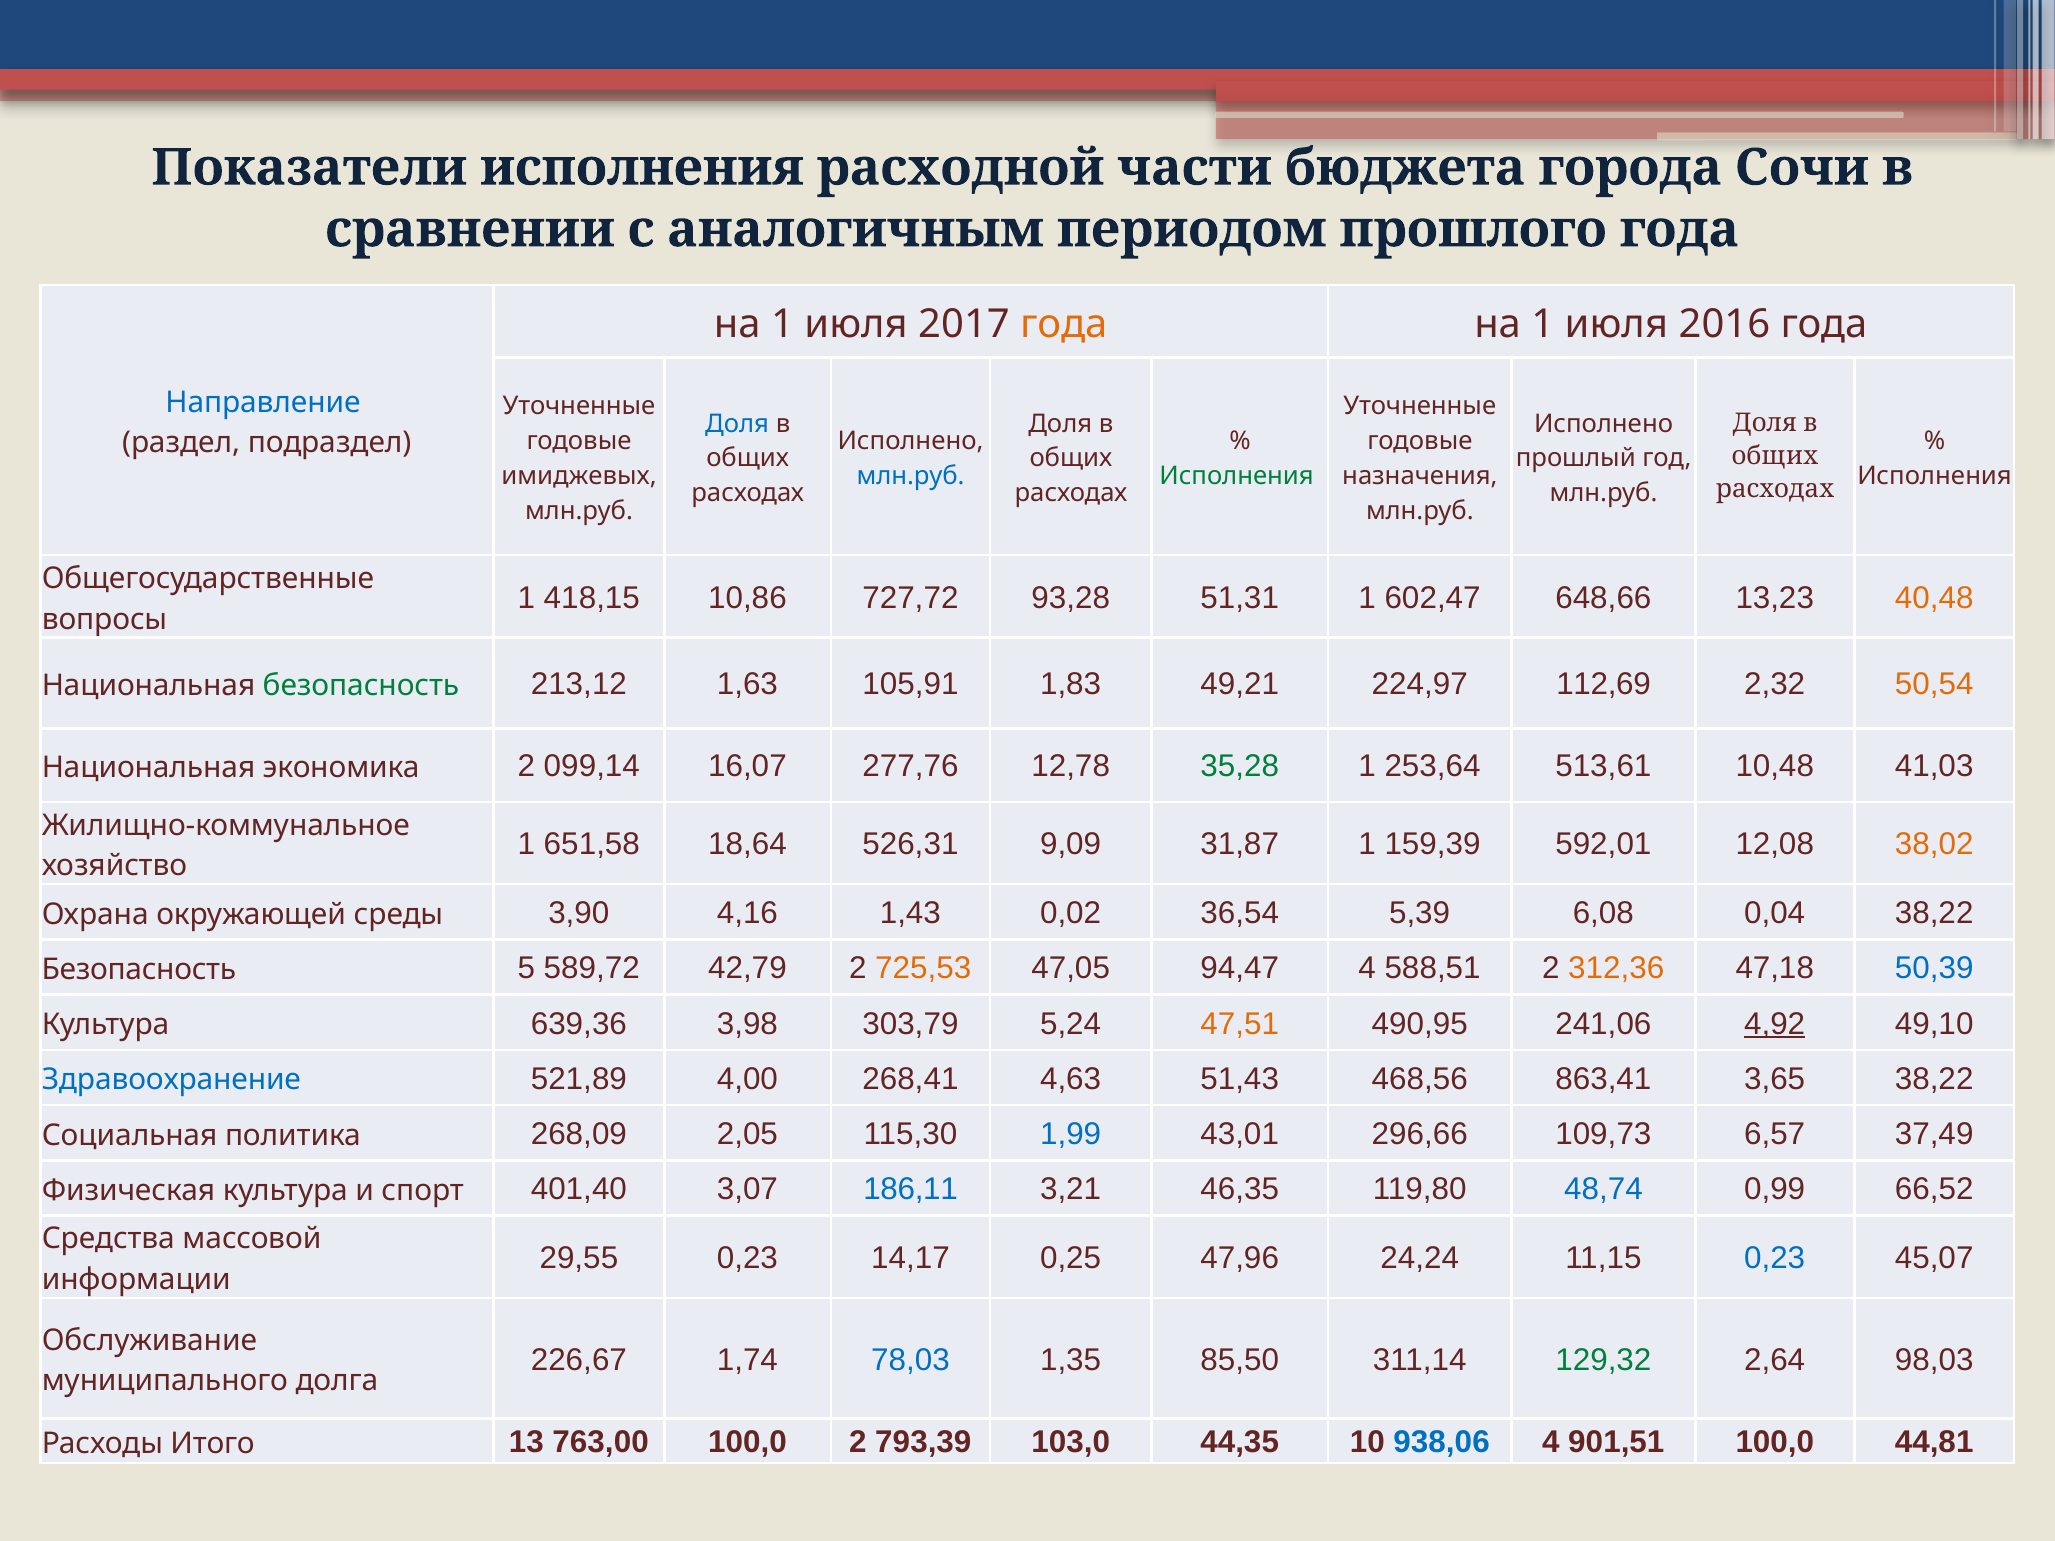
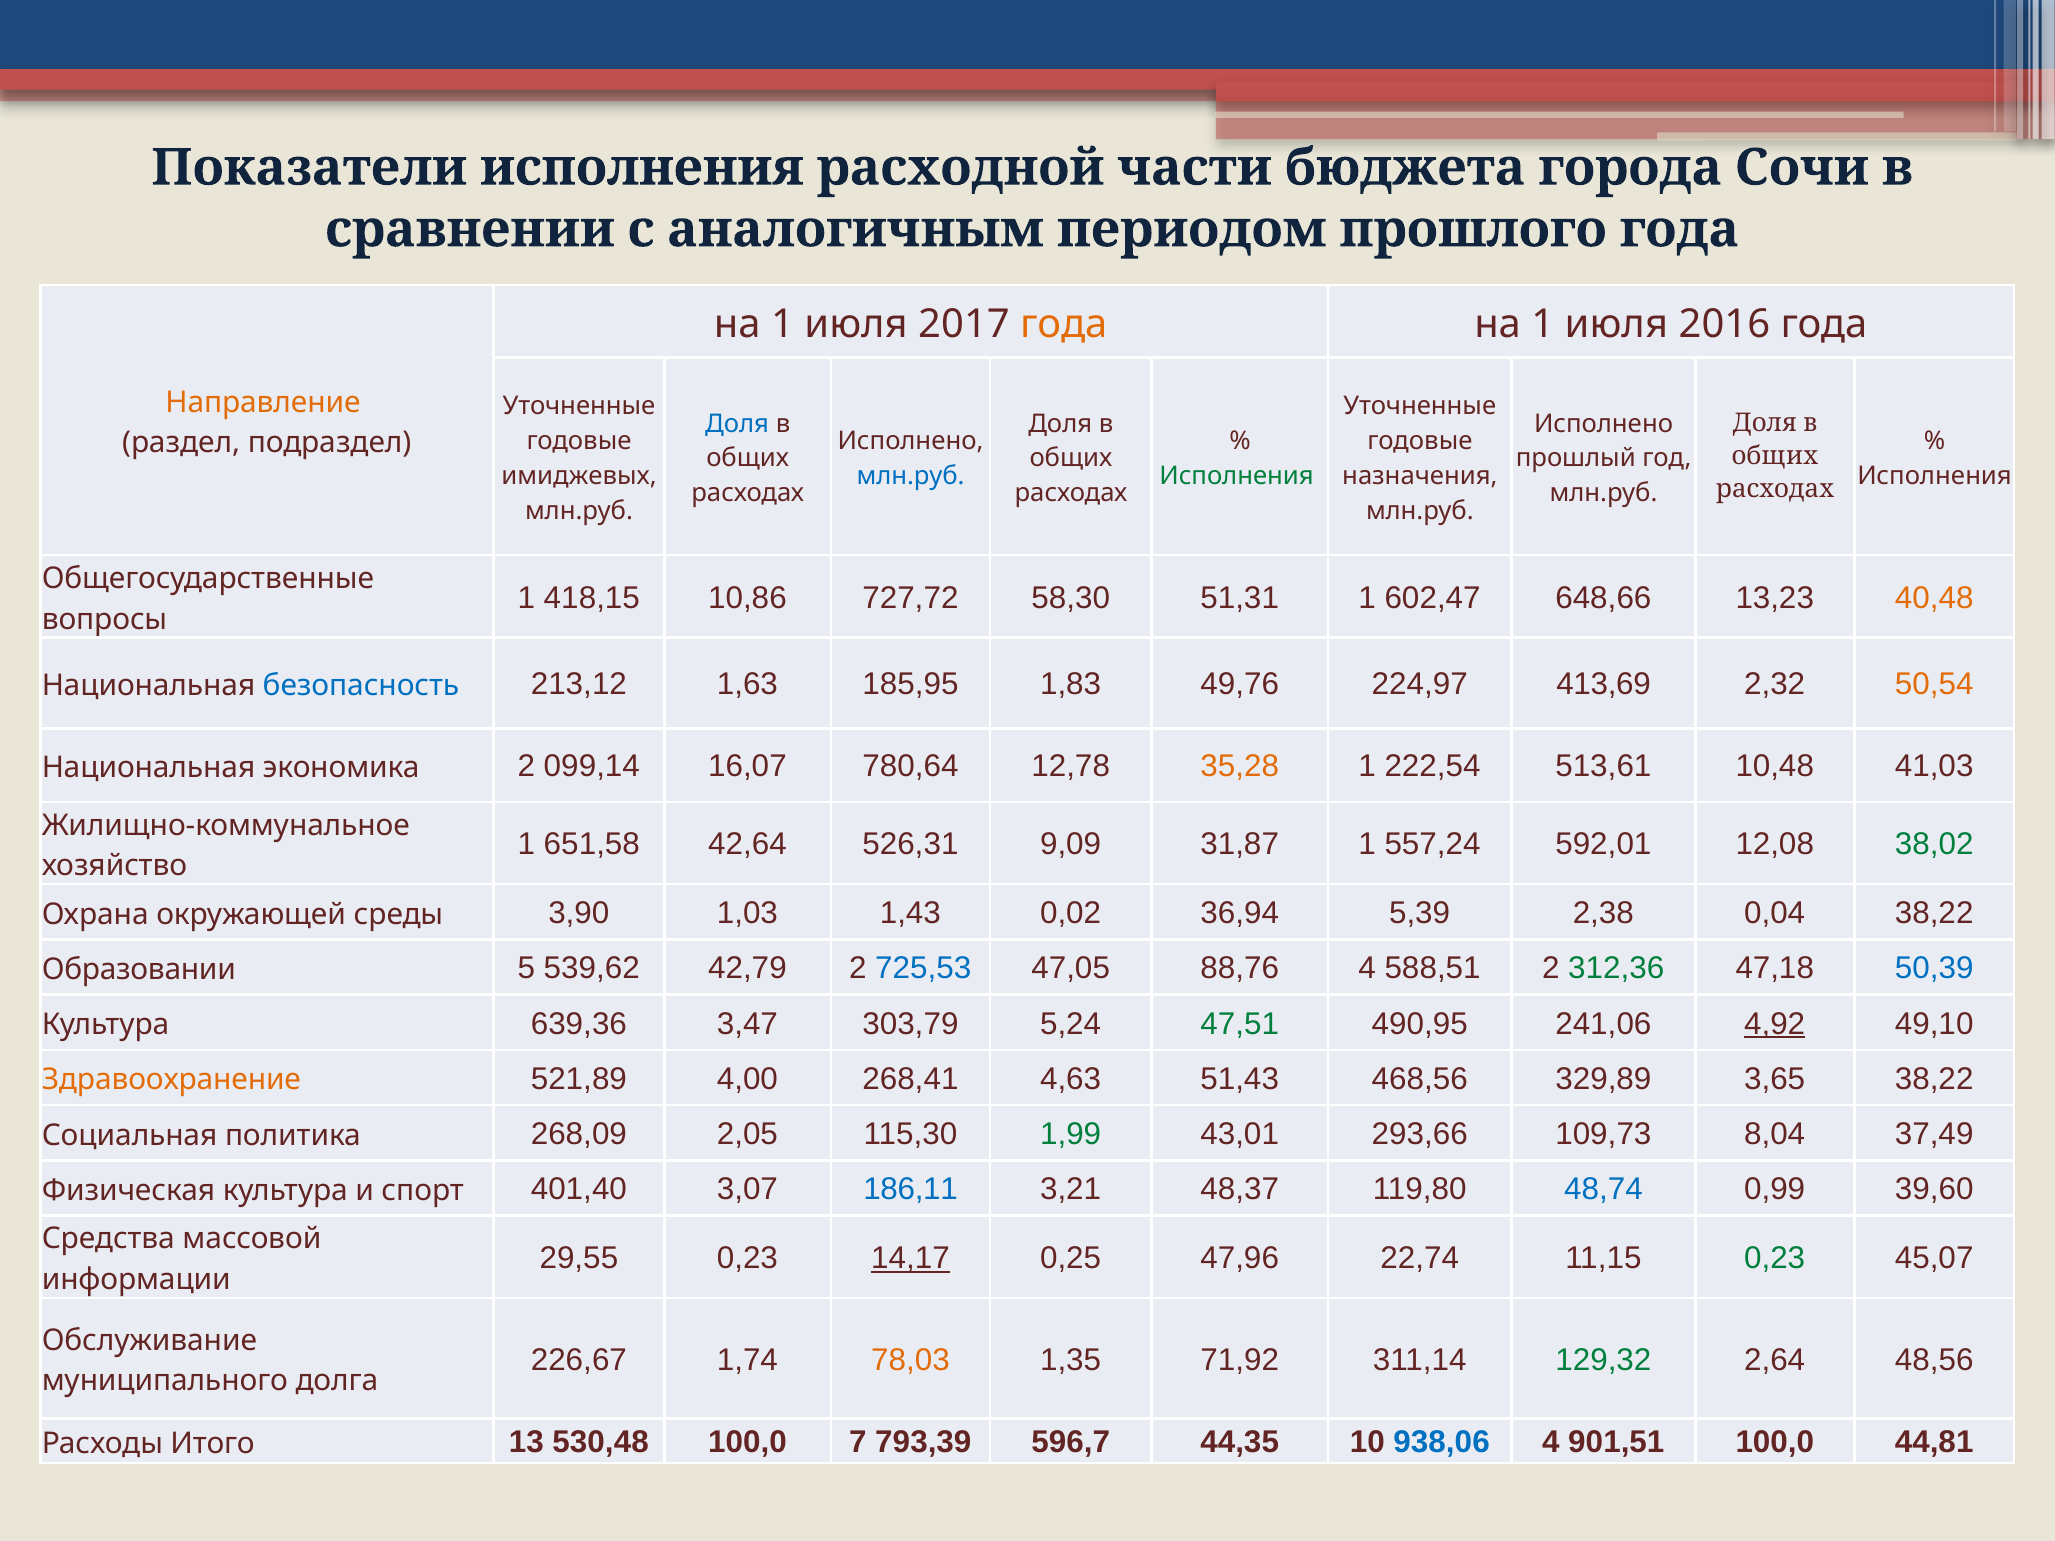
Направление colour: blue -> orange (263, 402)
93,28: 93,28 -> 58,30 (1071, 598)
безопасность colour: green -> blue (361, 686)
105,91: 105,91 -> 185,95 (910, 685)
49,21: 49,21 -> 49,76 (1240, 685)
112,69: 112,69 -> 413,69 (1604, 685)
277,76: 277,76 -> 780,64 (910, 767)
35,28 colour: green -> orange (1240, 767)
253,64: 253,64 -> 222,54 (1433, 767)
18,64: 18,64 -> 42,64 (748, 844)
159,39: 159,39 -> 557,24 (1433, 844)
38,02 colour: orange -> green (1934, 844)
4,16: 4,16 -> 1,03 (747, 913)
36,54: 36,54 -> 36,94 (1240, 913)
6,08: 6,08 -> 2,38 (1603, 913)
Безопасность: Безопасность -> Образовании (139, 970)
589,72: 589,72 -> 539,62 (592, 969)
725,53 colour: orange -> blue (923, 969)
94,47: 94,47 -> 88,76 (1240, 969)
312,36 colour: orange -> green (1616, 969)
3,98: 3,98 -> 3,47 (747, 1024)
47,51 colour: orange -> green (1240, 1024)
Здравоохранение colour: blue -> orange (171, 1080)
863,41: 863,41 -> 329,89 (1603, 1079)
1,99 colour: blue -> green (1071, 1134)
296,66: 296,66 -> 293,66 (1420, 1134)
6,57: 6,57 -> 8,04 (1775, 1134)
46,35: 46,35 -> 48,37 (1240, 1190)
66,52: 66,52 -> 39,60 (1934, 1190)
14,17 underline: none -> present (910, 1258)
24,24: 24,24 -> 22,74 (1420, 1258)
0,23 colour: blue -> green (1775, 1258)
78,03 colour: blue -> orange (910, 1360)
85,50: 85,50 -> 71,92 (1240, 1360)
98,03: 98,03 -> 48,56 (1934, 1360)
763,00: 763,00 -> 530,48 (601, 1442)
100,0 2: 2 -> 7 (858, 1442)
103,0: 103,0 -> 596,7 (1071, 1442)
